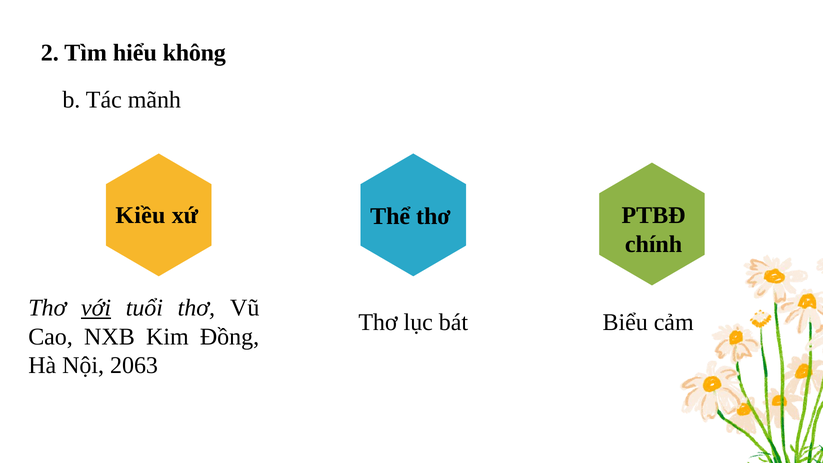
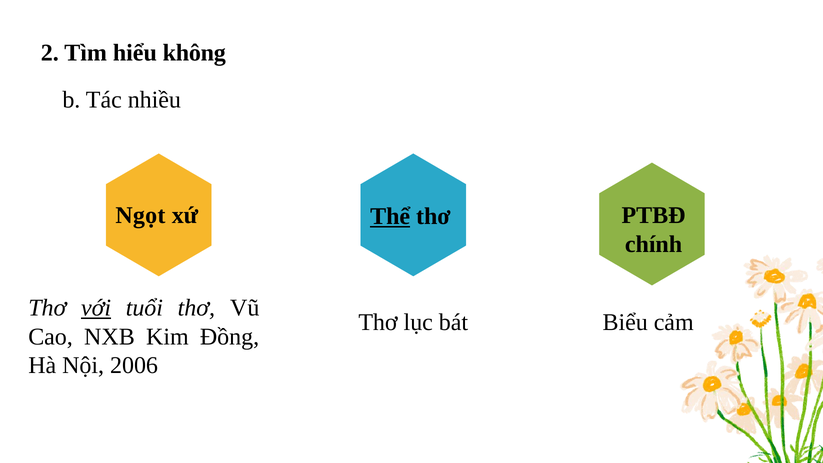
mãnh: mãnh -> nhiều (154, 100)
Kiều: Kiều -> Ngọt (140, 215)
Thể underline: none -> present (390, 216)
2063: 2063 -> 2006 (134, 365)
